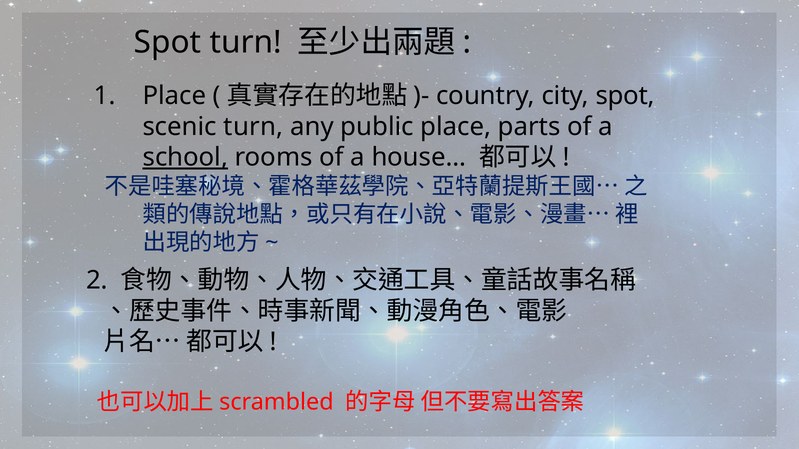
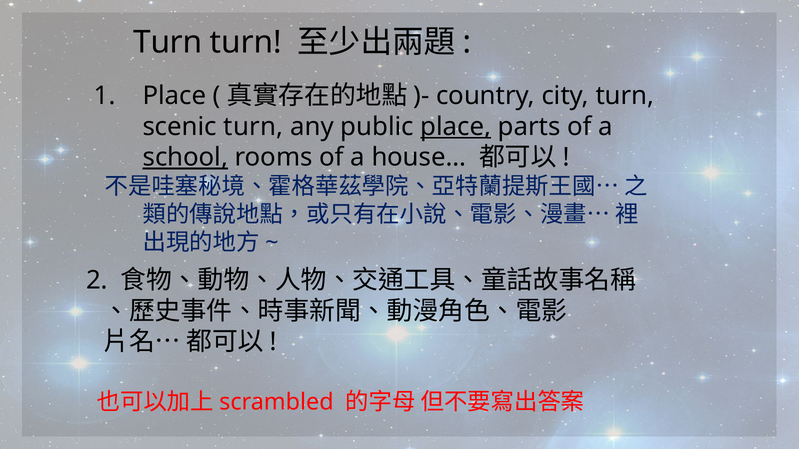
Spot: Spot -> Turn (168, 42)
city spot: spot -> turn (625, 96)
place underline: none -> present (456, 127)
